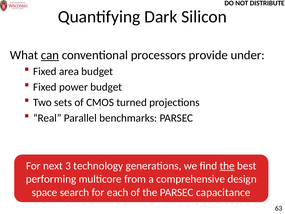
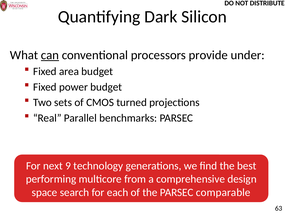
3: 3 -> 9 (68, 166)
the underline: present -> none (227, 166)
capacitance: capacitance -> comparable (223, 192)
